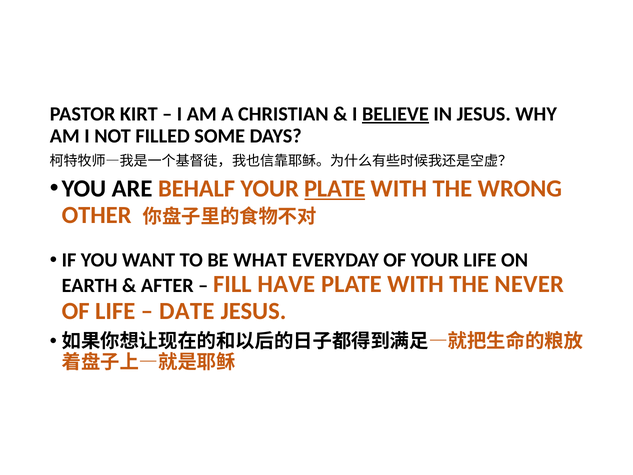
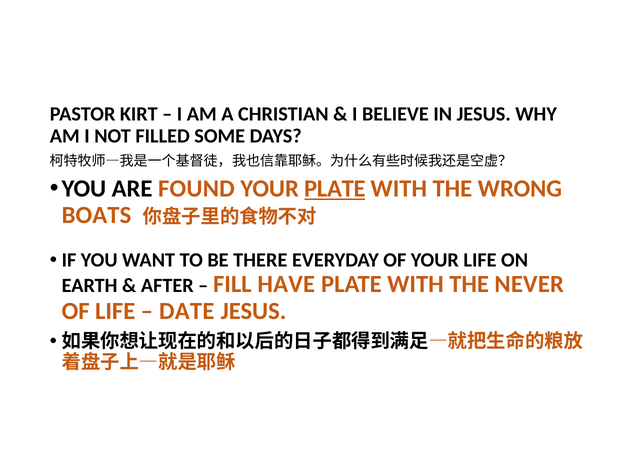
BELIEVE underline: present -> none (395, 114)
BEHALF: BEHALF -> FOUND (196, 188)
OTHER: OTHER -> BOATS (96, 215)
WHAT: WHAT -> THERE (260, 260)
